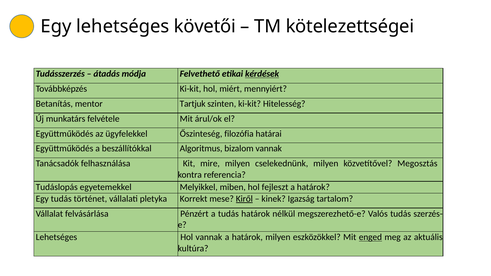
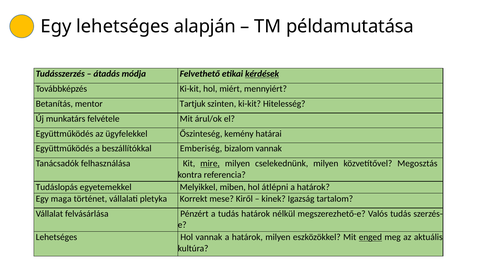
követői: követői -> alapján (205, 26)
kötelezettségei: kötelezettségei -> példamutatása (350, 26)
filozófia: filozófia -> kemény (239, 134)
Algoritmus: Algoritmus -> Emberiség (201, 149)
mire underline: none -> present (210, 164)
fejleszt: fejleszt -> átlépni (275, 187)
Egy tudás: tudás -> maga (61, 199)
Kiről underline: present -> none (244, 199)
